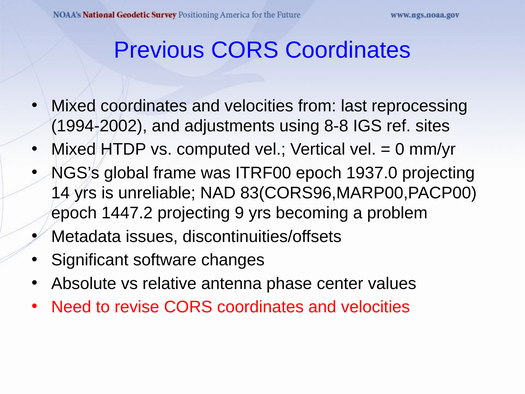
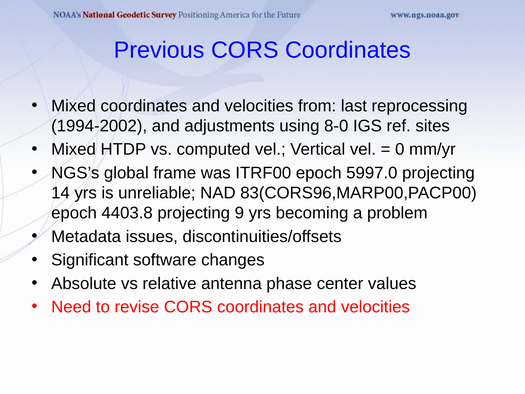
8-8: 8-8 -> 8-0 (336, 126)
1937.0: 1937.0 -> 5997.0 (372, 173)
1447.2: 1447.2 -> 4403.8 (127, 213)
